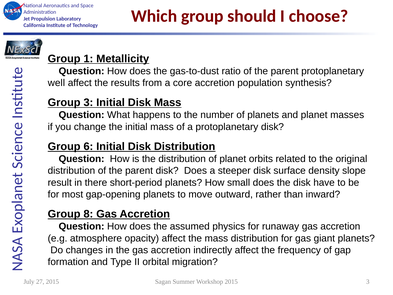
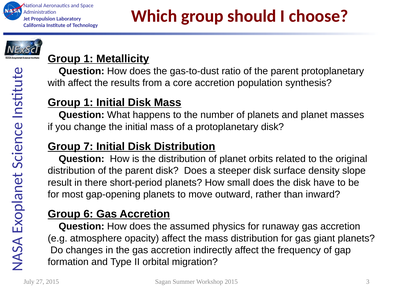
well: well -> with (56, 83)
3: 3 -> 1 (88, 103)
6: 6 -> 7 (88, 146)
8: 8 -> 6 (88, 214)
